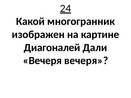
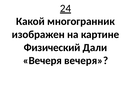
Диагоналей: Диагоналей -> Физический (52, 48)
